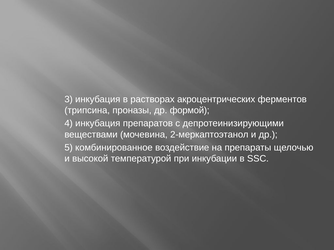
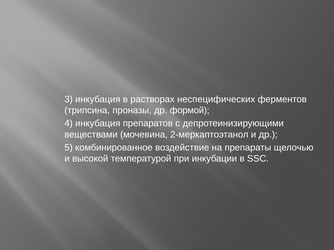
акроцентрических: акроцентрических -> неспецифических (216, 99)
